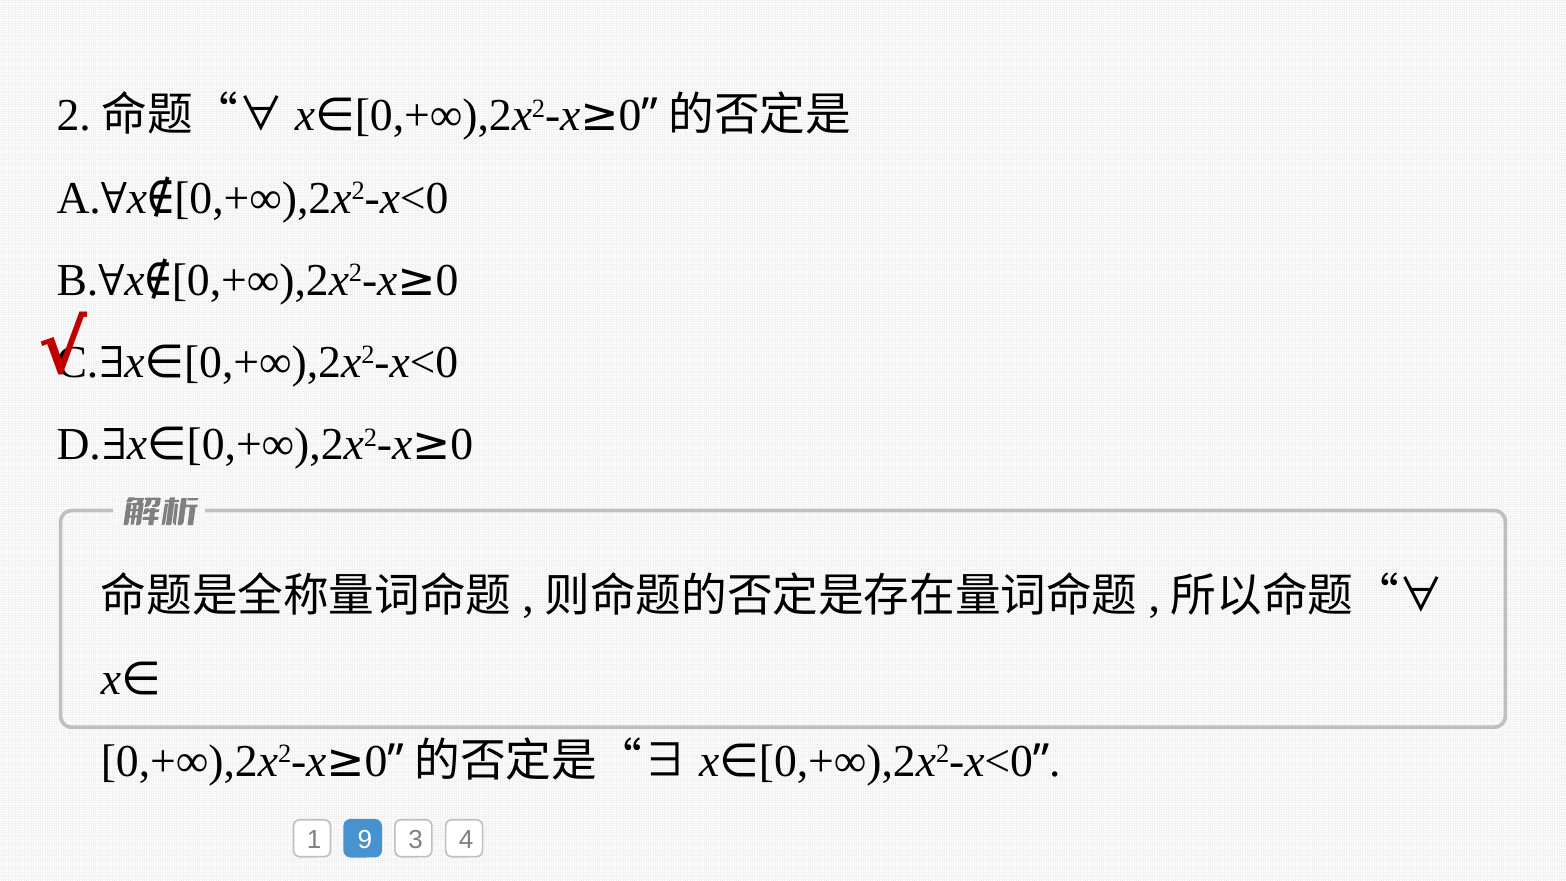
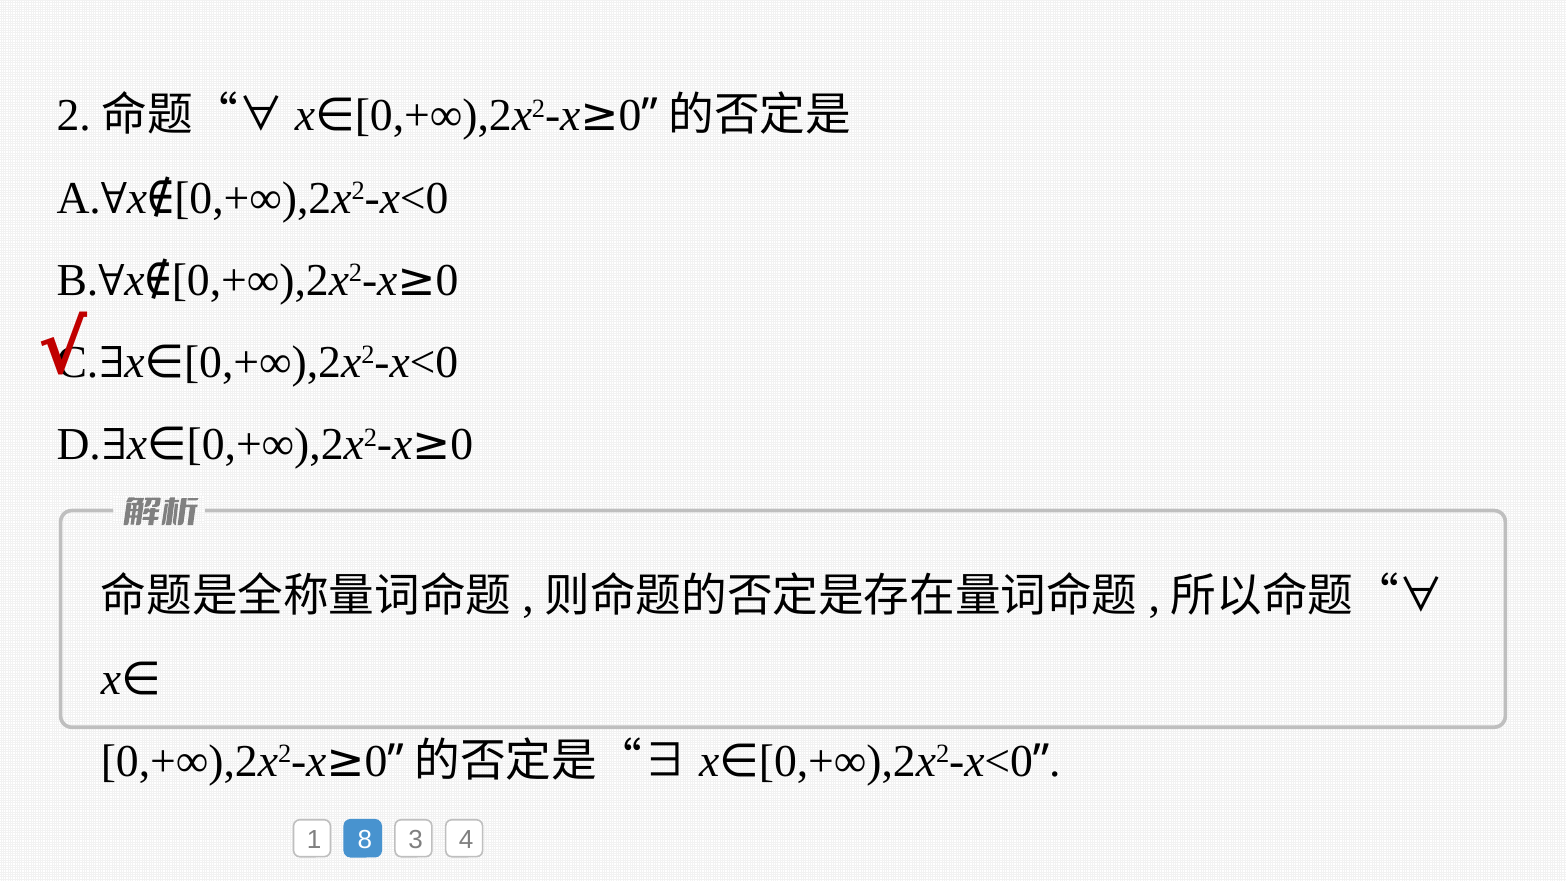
9: 9 -> 8 (365, 840)
